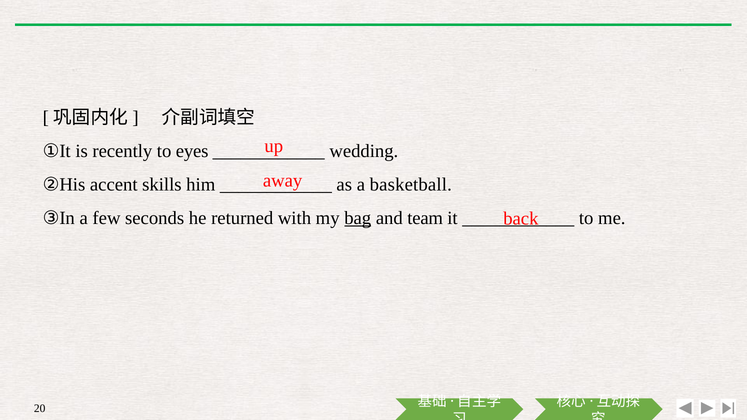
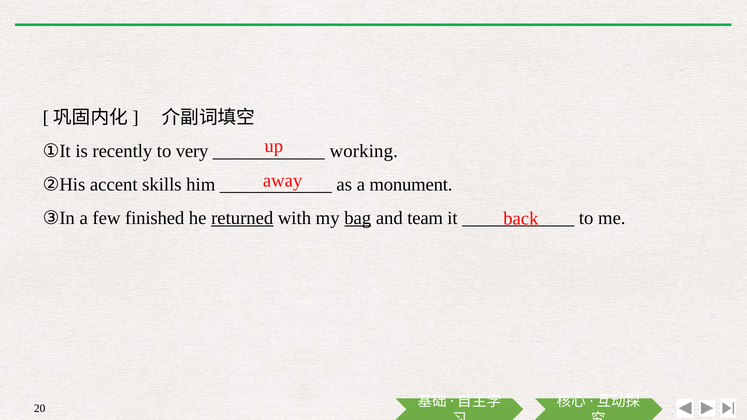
eyes: eyes -> very (192, 151)
wedding: wedding -> working (364, 151)
basketball: basketball -> monument (411, 185)
seconds: seconds -> finished (155, 218)
returned underline: none -> present (242, 218)
